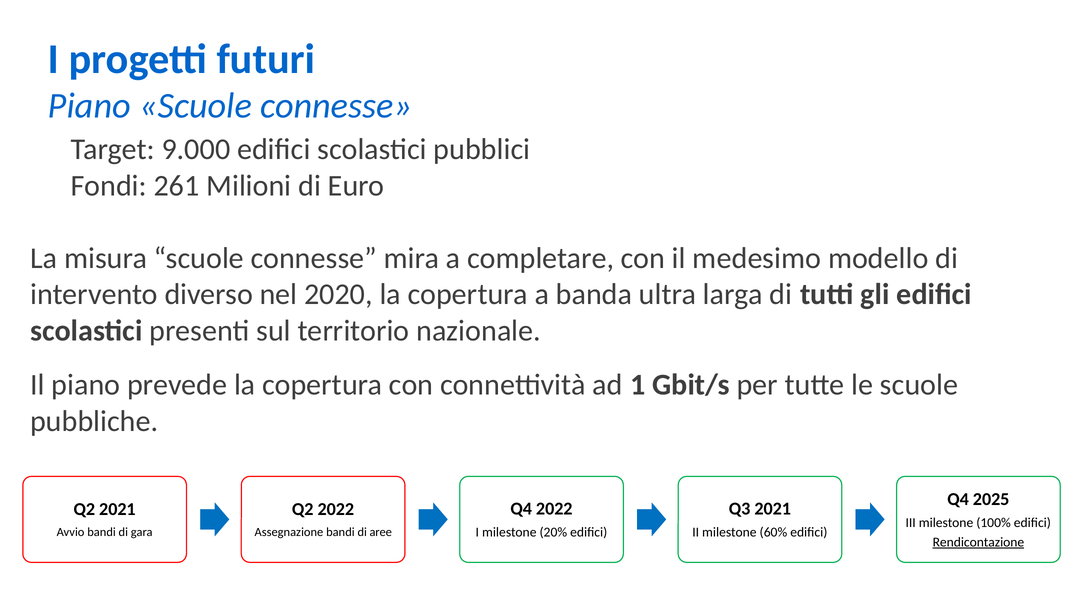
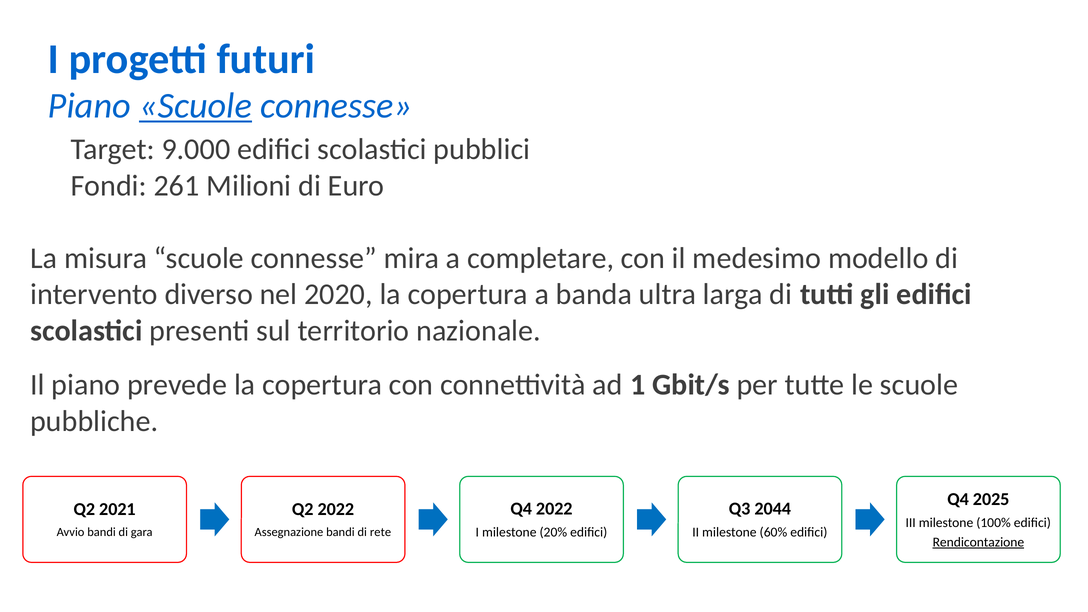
Scuole underline: none -> present (196, 106)
Q3 2021: 2021 -> 2044 (773, 509)
aree: aree -> rete (381, 532)
